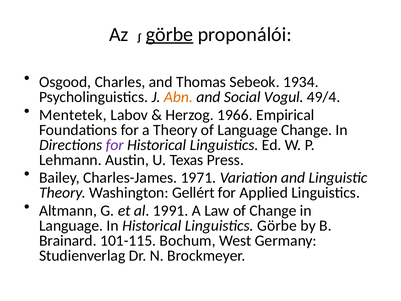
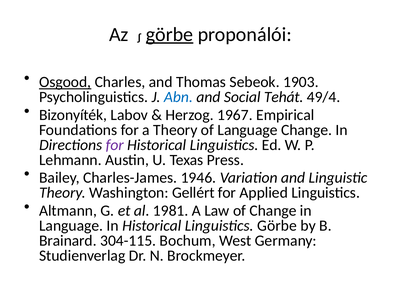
Osgood underline: none -> present (65, 82)
1934: 1934 -> 1903 (301, 82)
Abn colour: orange -> blue (178, 97)
Vogul: Vogul -> Tehát (284, 97)
Mentetek: Mentetek -> Bizonyíték (73, 115)
1966: 1966 -> 1967 (235, 115)
1971: 1971 -> 1946 (199, 178)
1991: 1991 -> 1981 (171, 210)
101-115: 101-115 -> 304-115 (128, 240)
